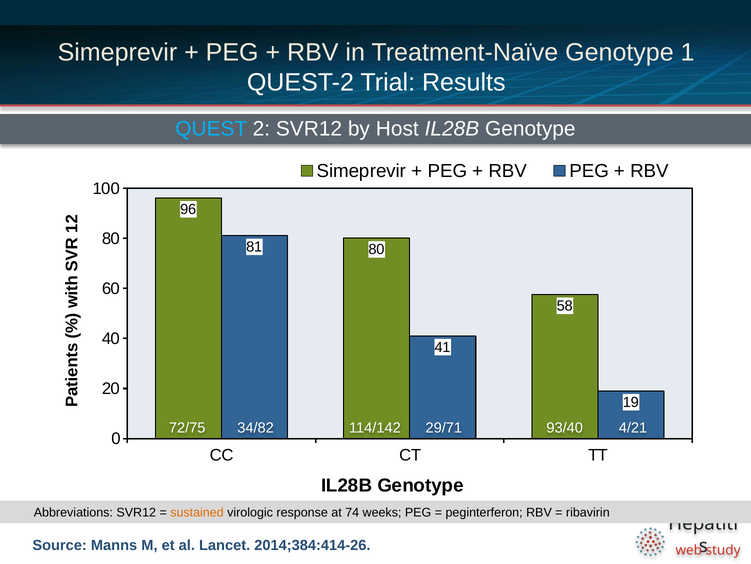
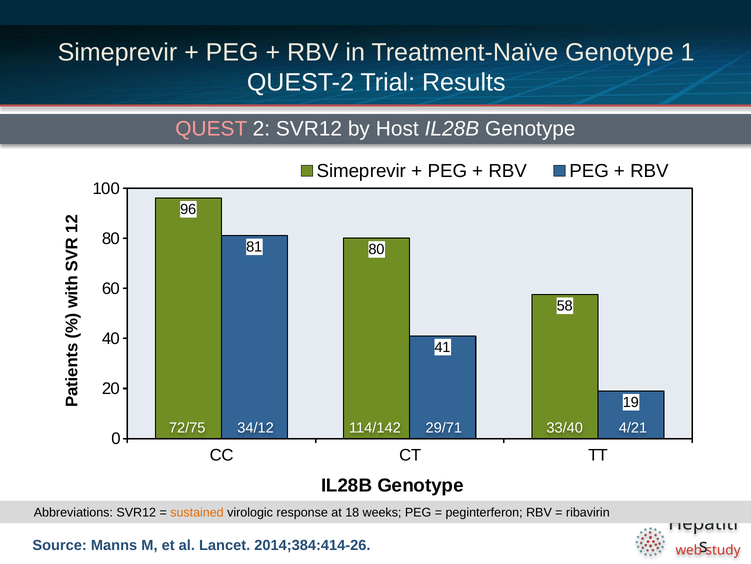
QUEST colour: light blue -> pink (211, 129)
34/82: 34/82 -> 34/12 (256, 427)
93/40: 93/40 -> 33/40 (565, 427)
74: 74 -> 18 (352, 512)
